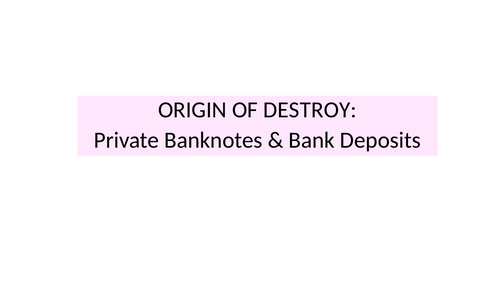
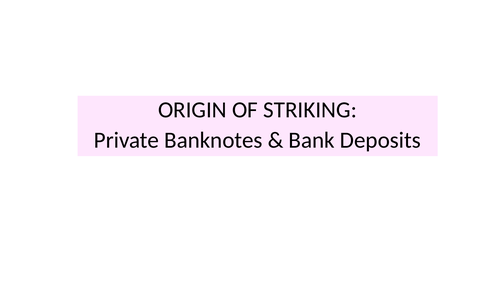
DESTROY: DESTROY -> STRIKING (310, 110)
